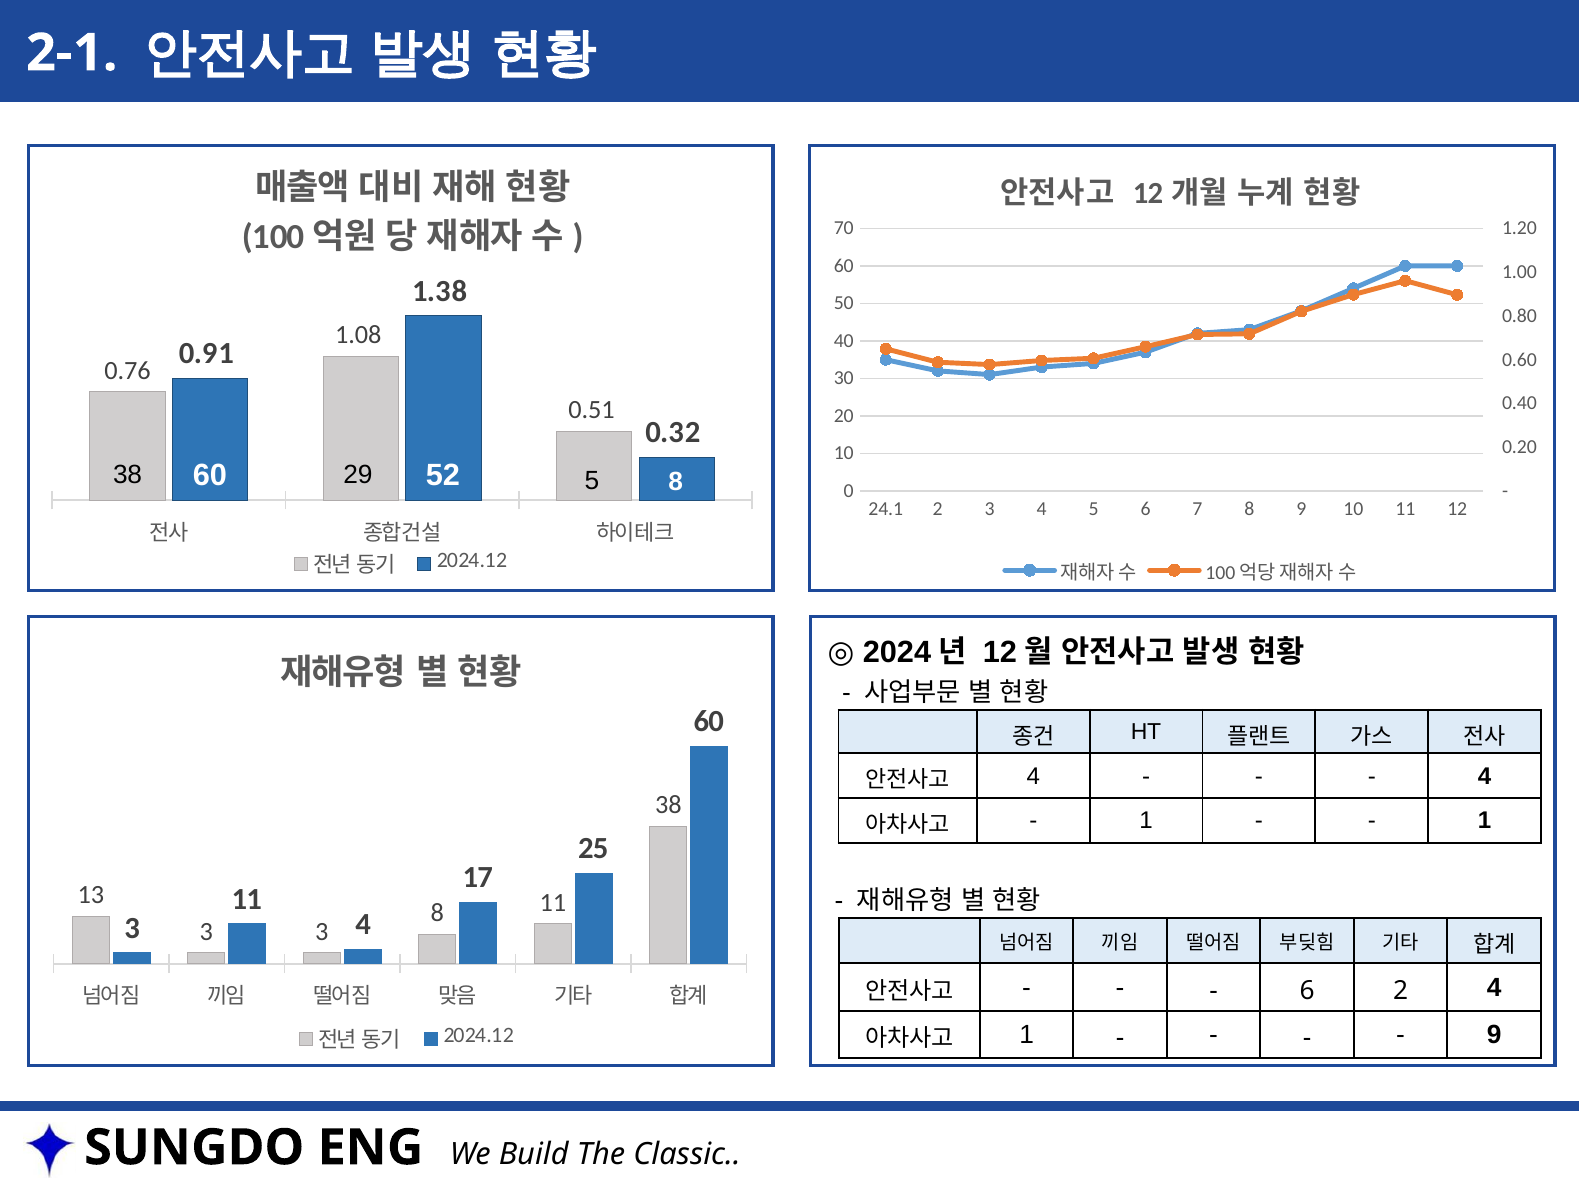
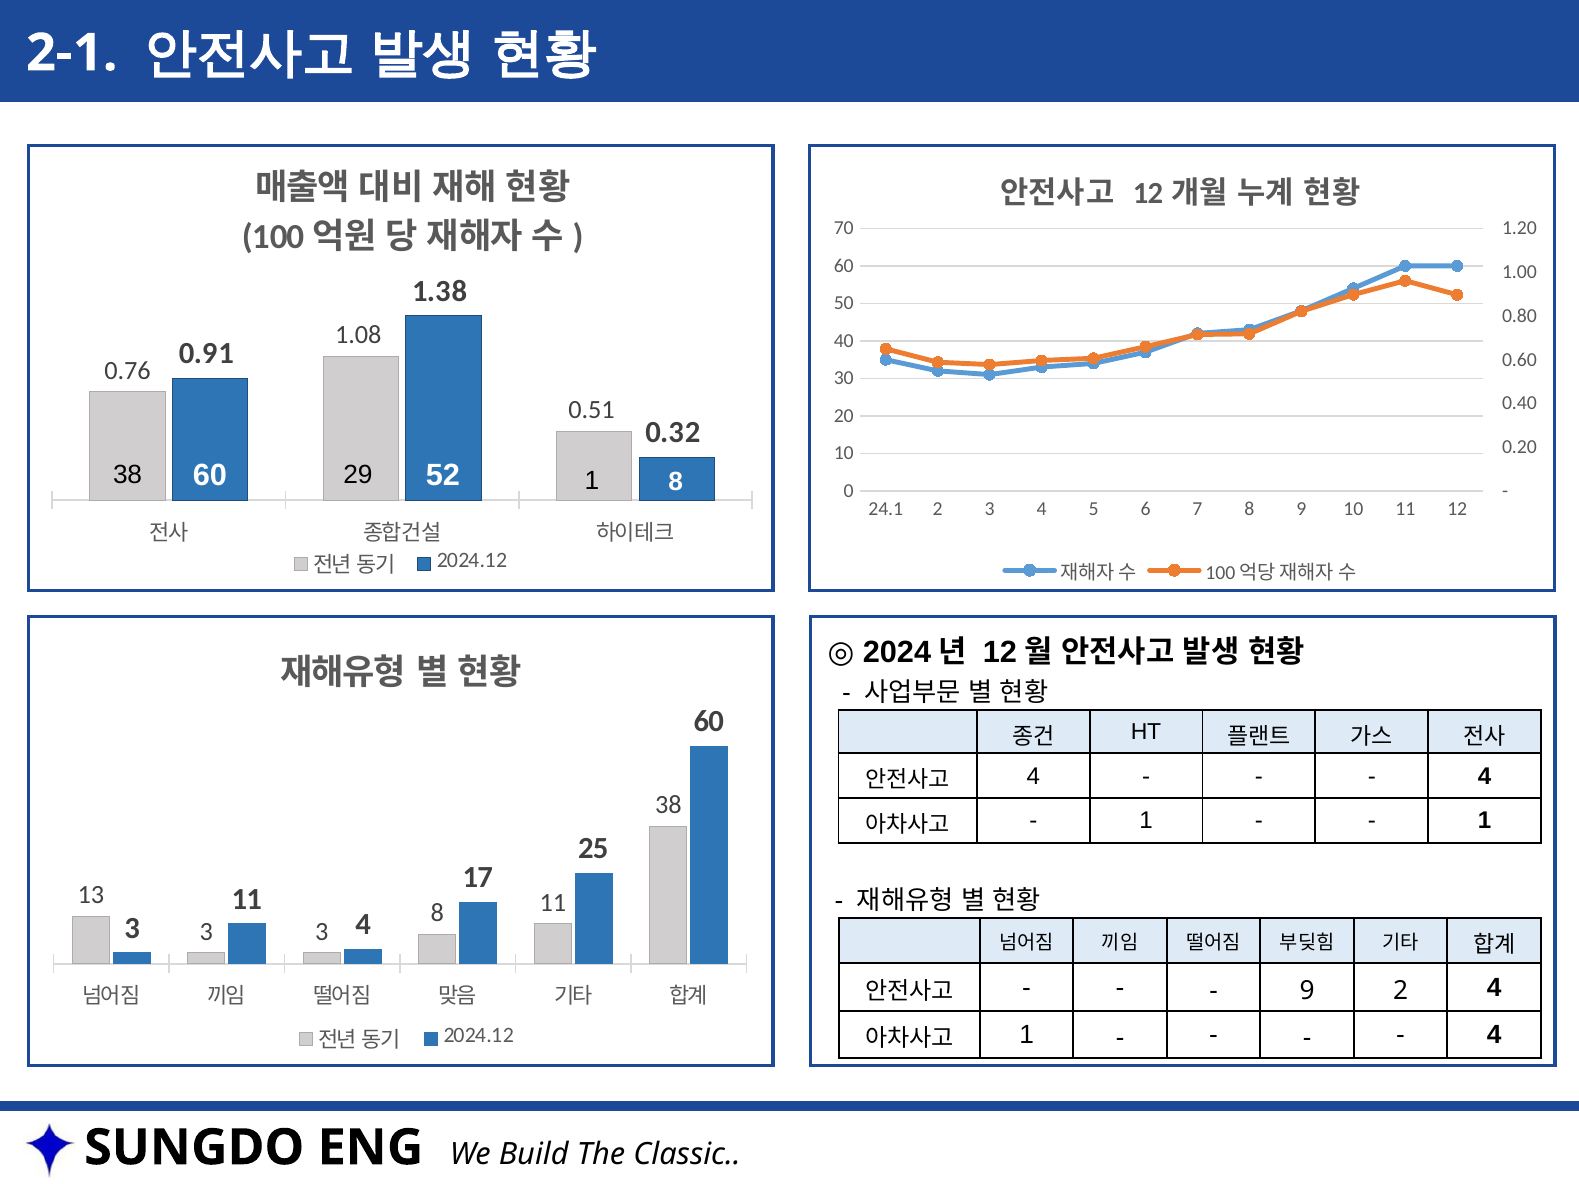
60 5: 5 -> 1 (592, 481)
6: 6 -> 9 (1307, 991)
9: 9 -> 4 (1494, 1035)
